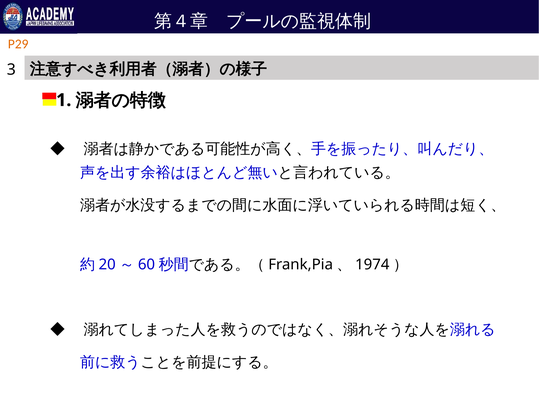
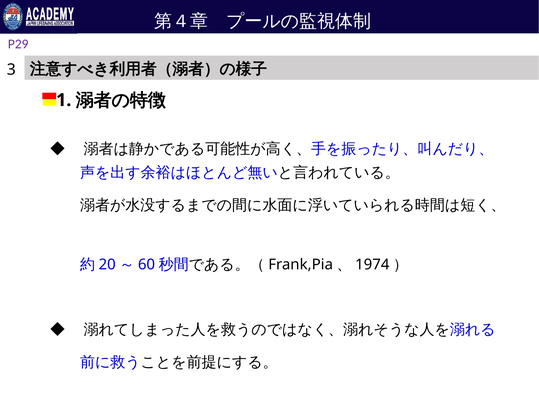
P29 colour: orange -> purple (18, 44)
